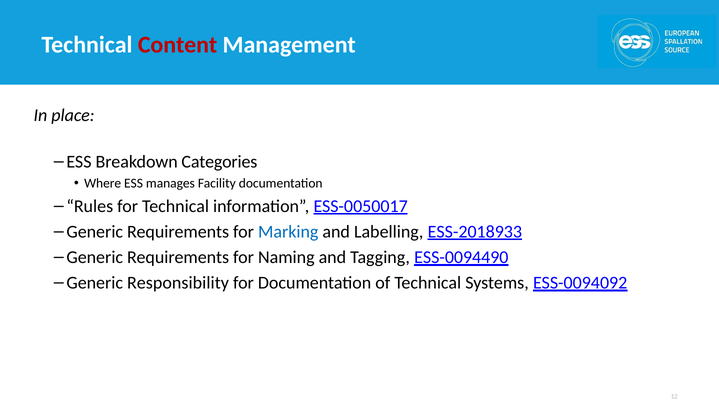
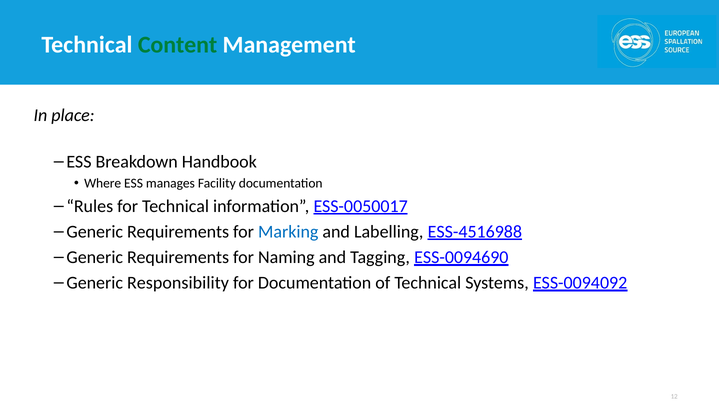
Content colour: red -> green (178, 45)
Categories: Categories -> Handbook (219, 162)
ESS-2018933: ESS-2018933 -> ESS-4516988 (475, 231)
ESS-0094490: ESS-0094490 -> ESS-0094690 (461, 257)
